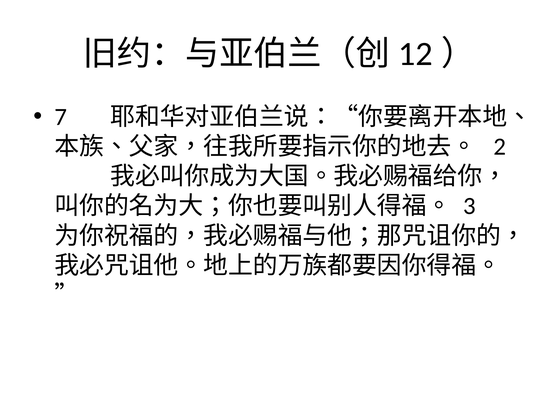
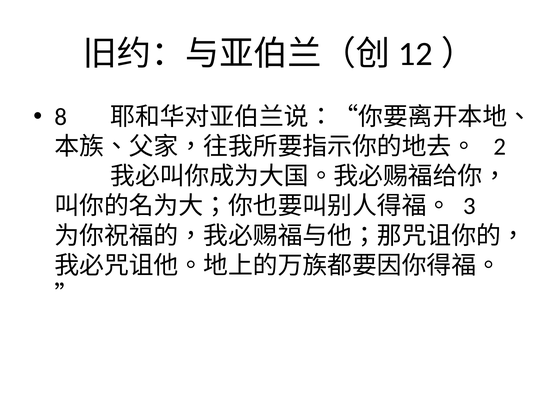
7: 7 -> 8 (61, 117)
